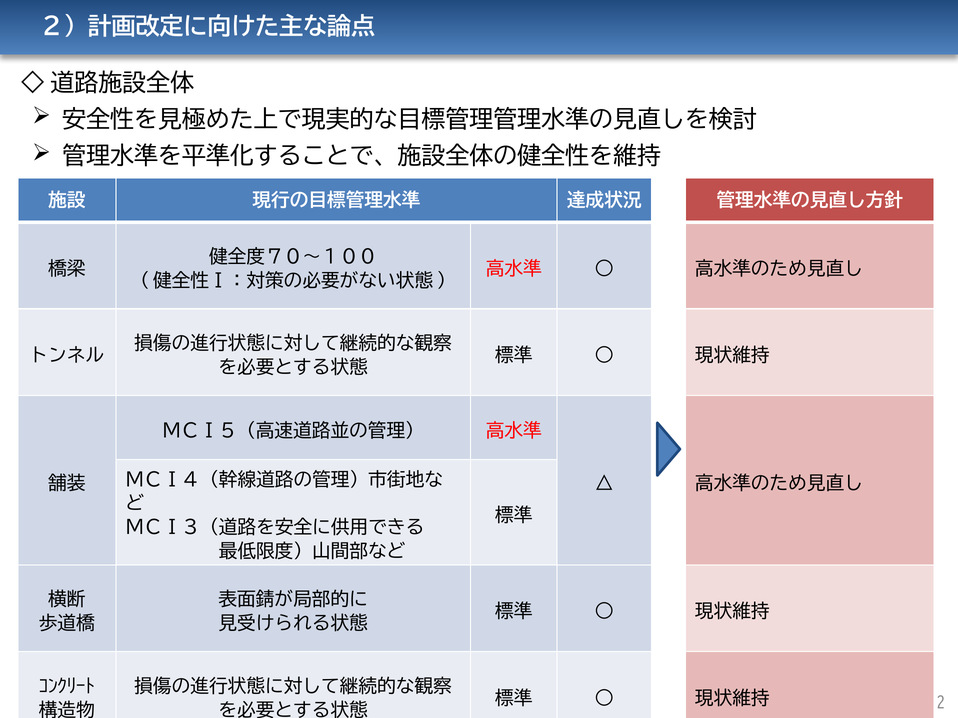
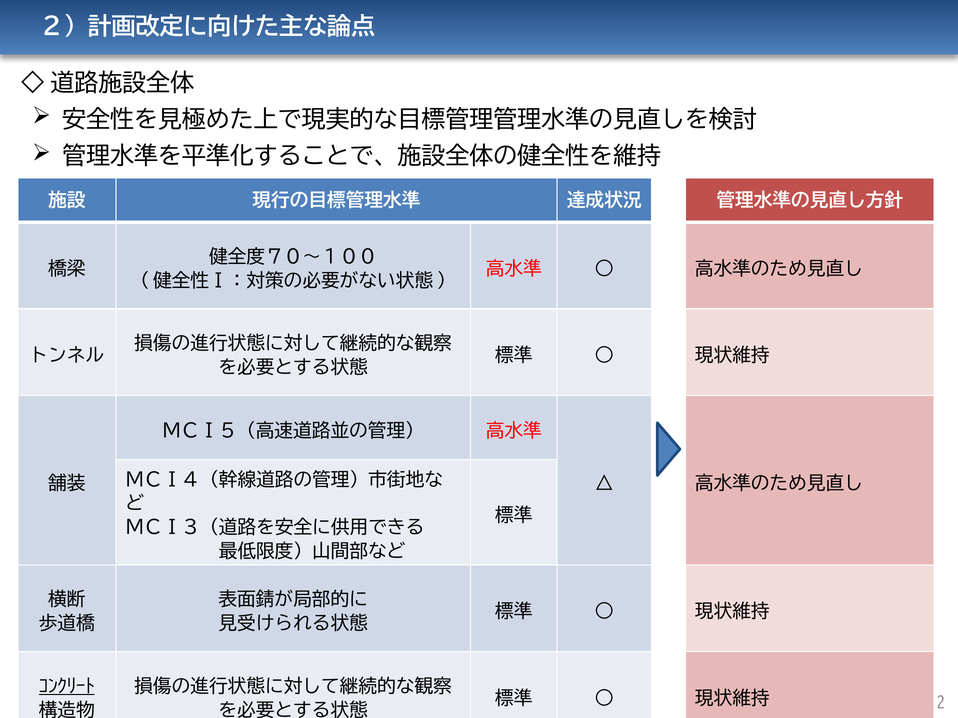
ｺﾝｸﾘｰﾄ underline: none -> present (67, 687)
